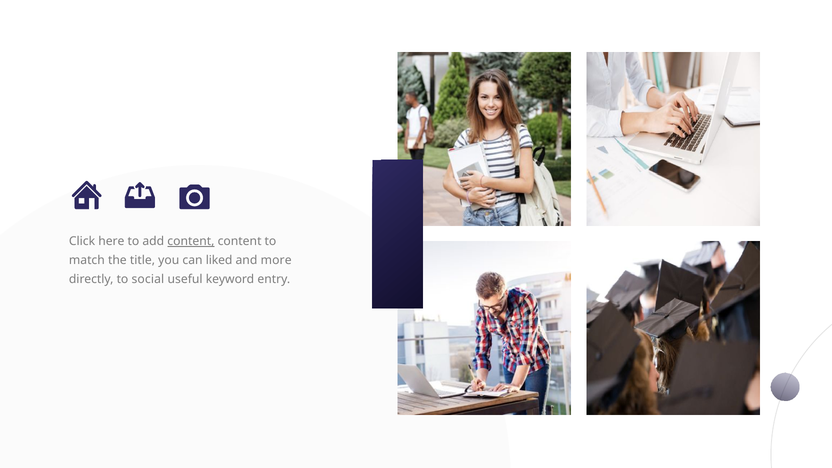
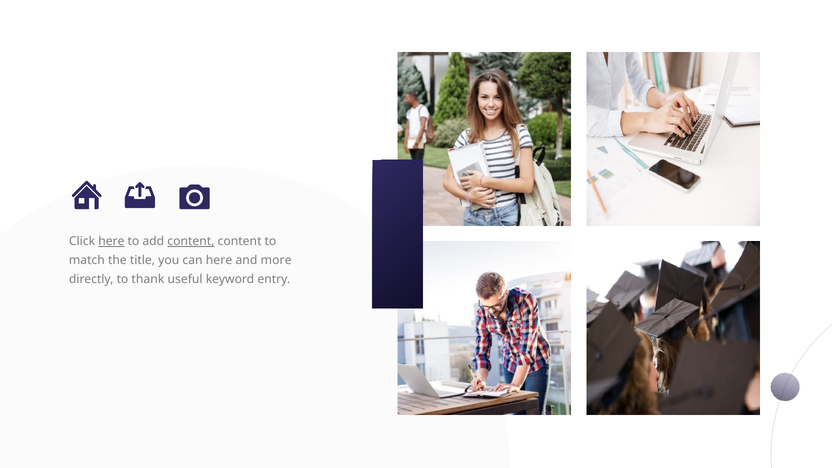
here underline: none -> present (111, 241)
can liked: liked -> here (219, 260)
social: social -> thank (148, 279)
